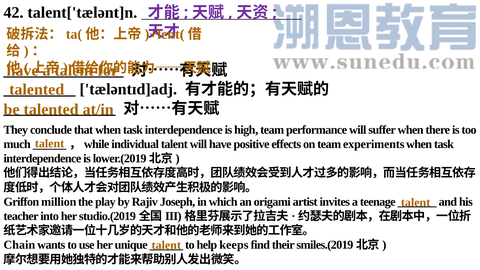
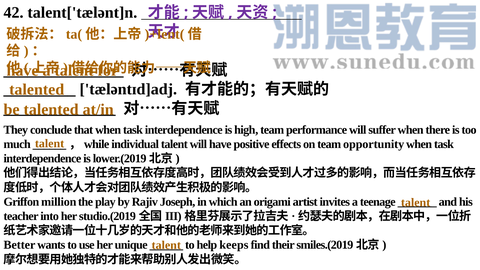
experiments: experiments -> opportunity (374, 144)
Chain: Chain -> Better (19, 245)
